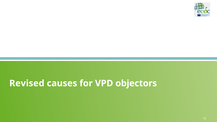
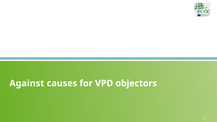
Revised: Revised -> Against (27, 83)
